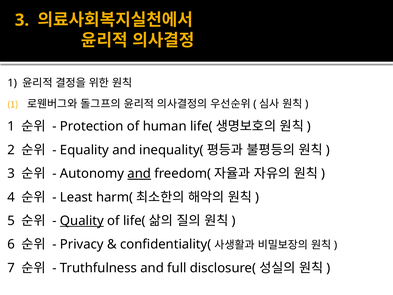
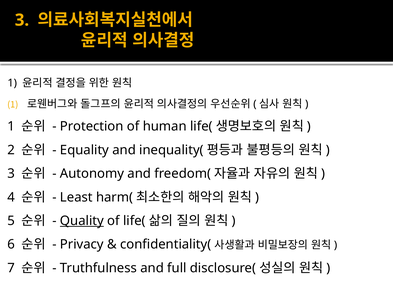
and underline: present -> none (139, 173)
